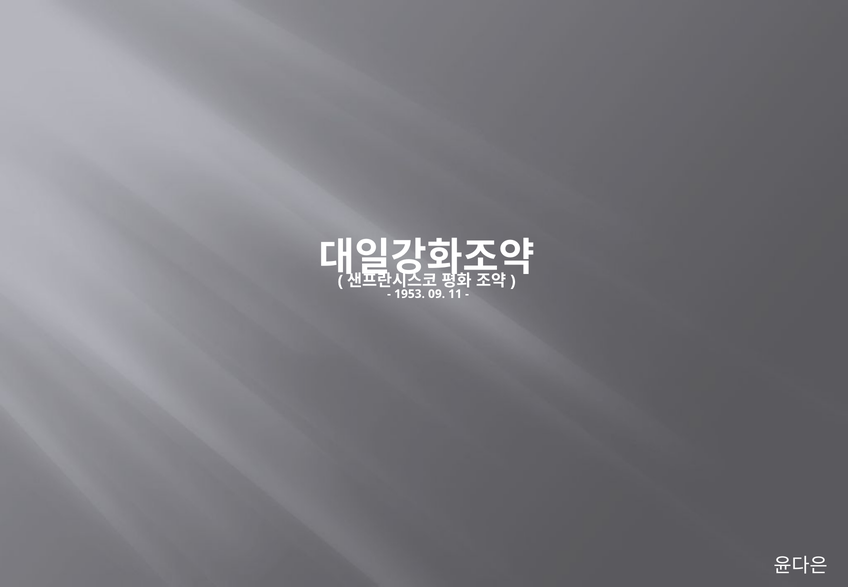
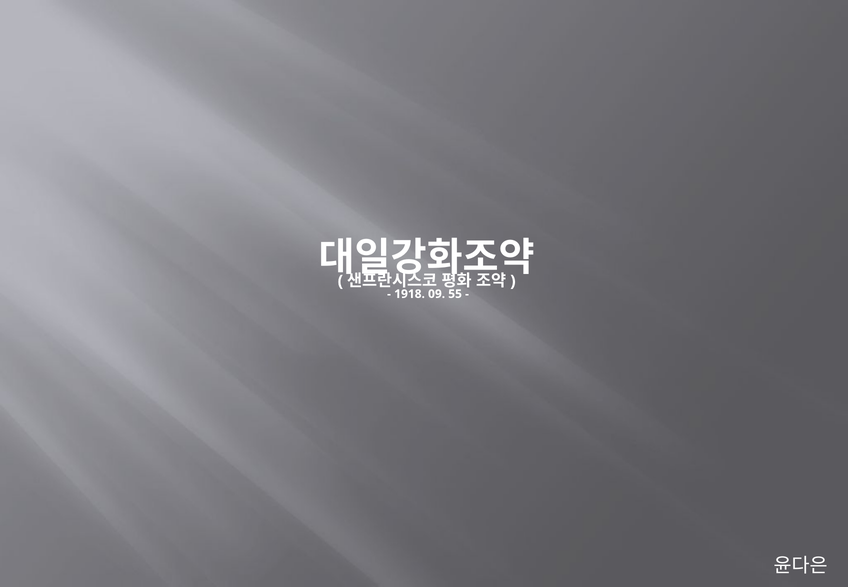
1953: 1953 -> 1918 (410, 294)
11: 11 -> 55 (455, 294)
